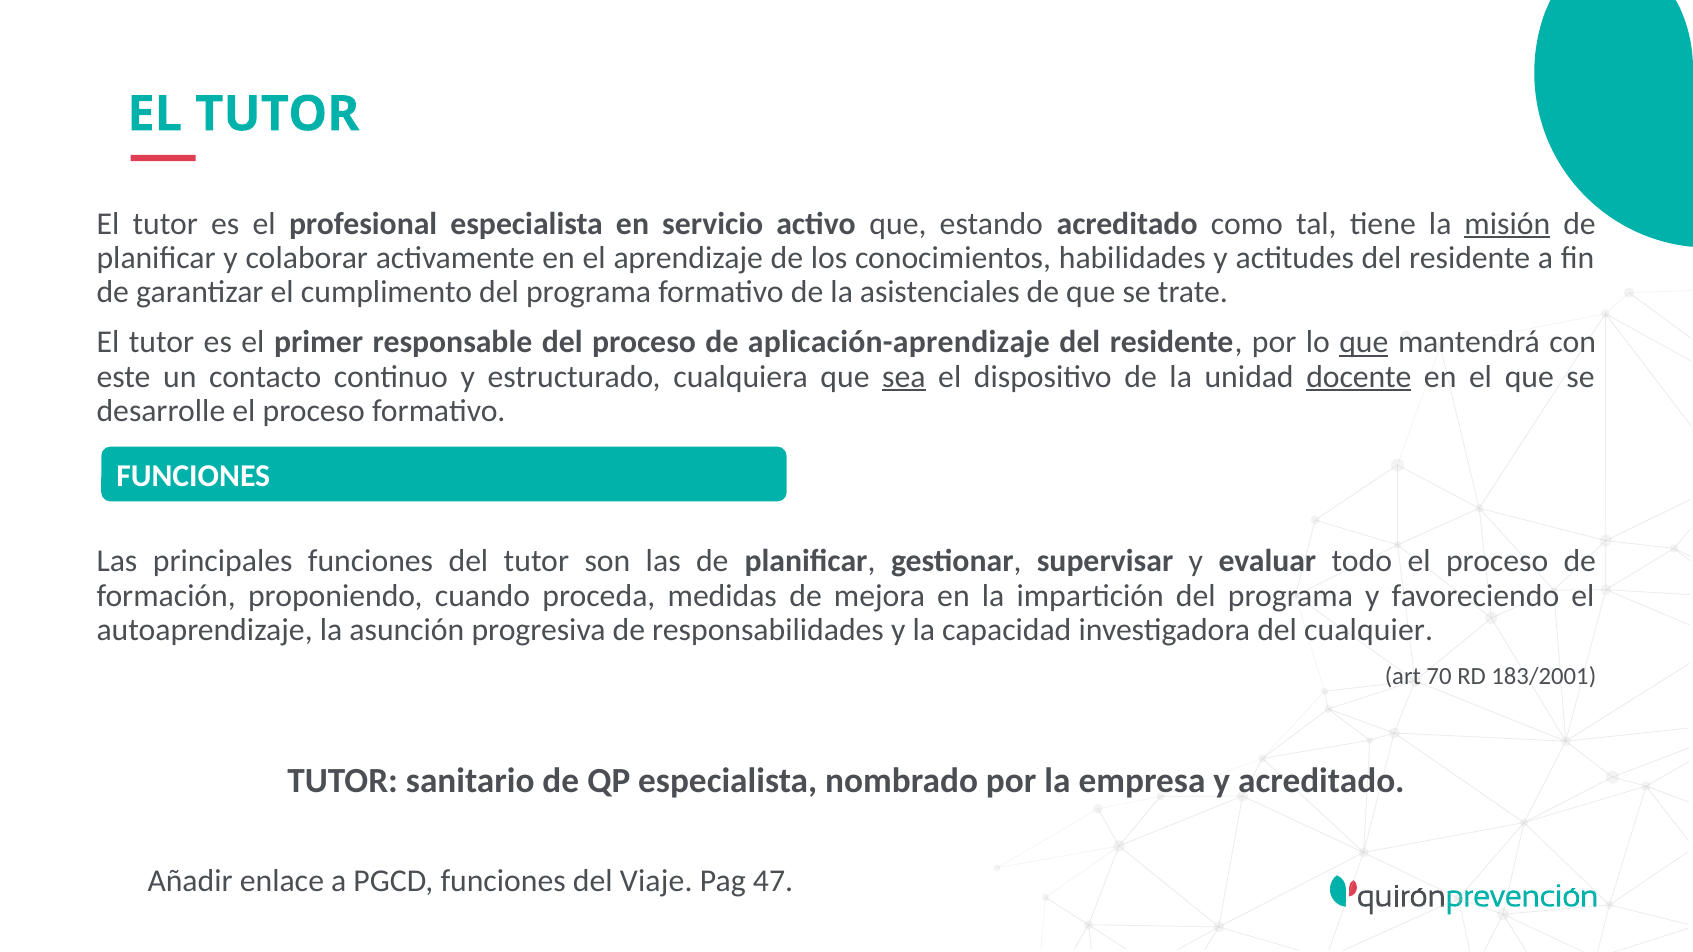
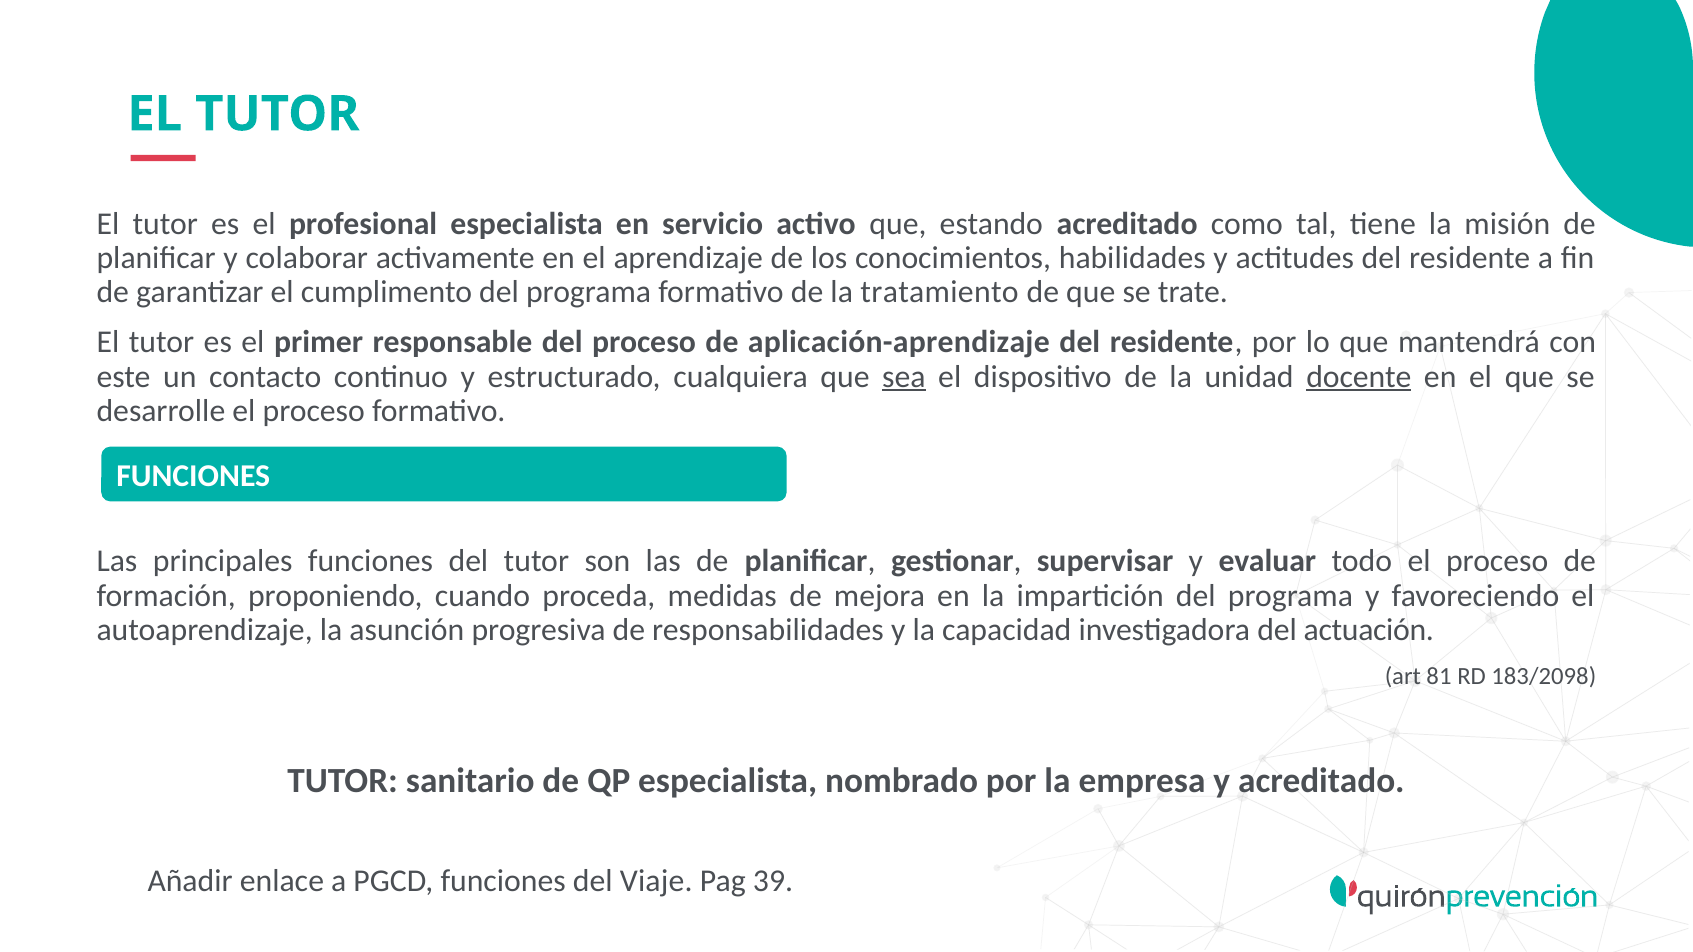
misión underline: present -> none (1507, 224)
asistenciales: asistenciales -> tratamiento (940, 292)
que underline: present -> none (1364, 343)
cualquier: cualquier -> actuación (1369, 630)
70: 70 -> 81 (1439, 677)
183/2001: 183/2001 -> 183/2098 (1544, 677)
47: 47 -> 39 (773, 881)
